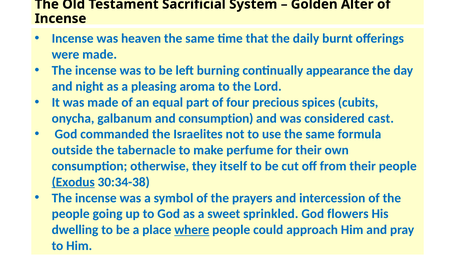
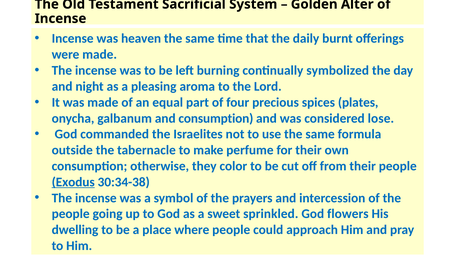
appearance: appearance -> symbolized (338, 70)
cubits: cubits -> plates (358, 102)
cast: cast -> lose (381, 118)
itself: itself -> color (233, 166)
where underline: present -> none (192, 230)
